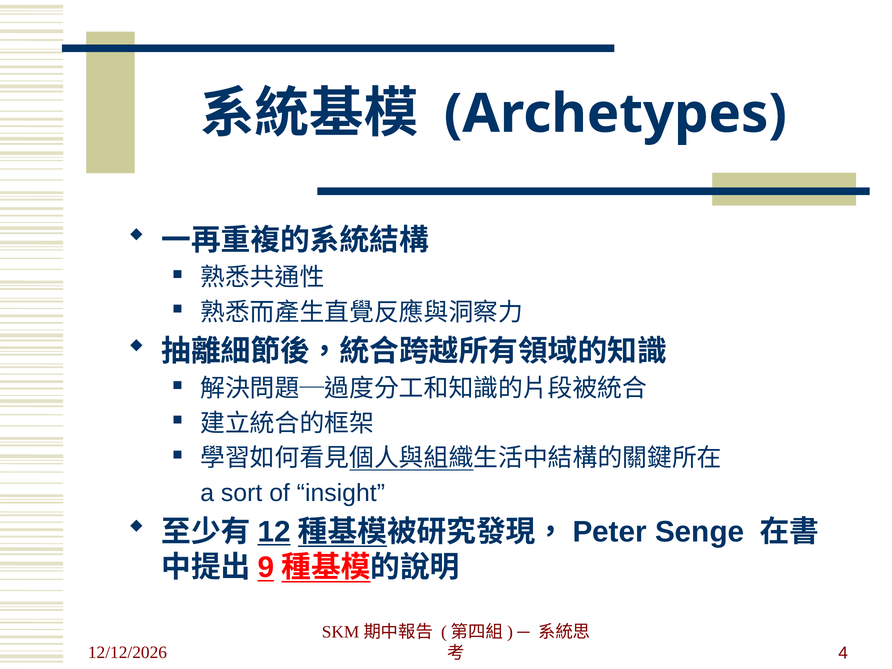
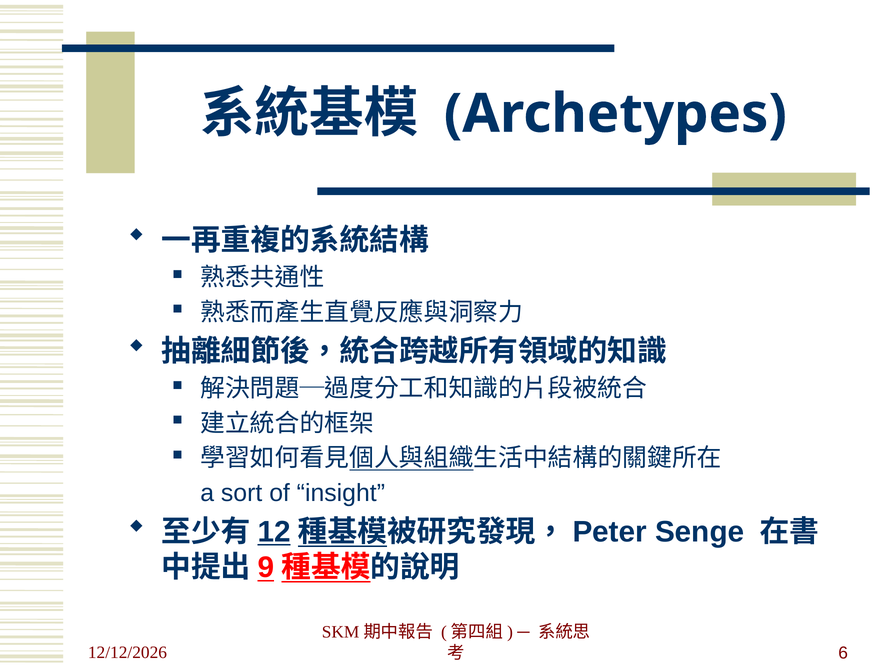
4: 4 -> 6 (843, 653)
